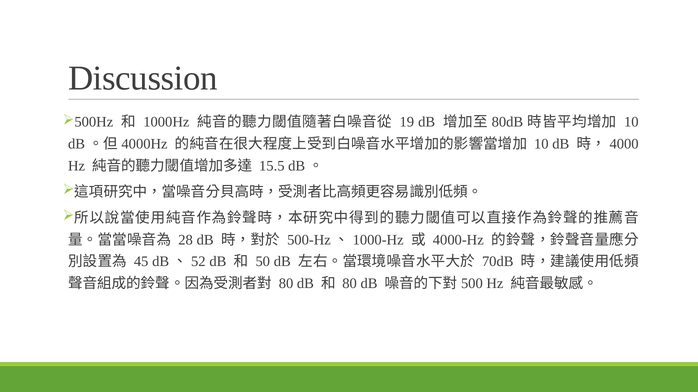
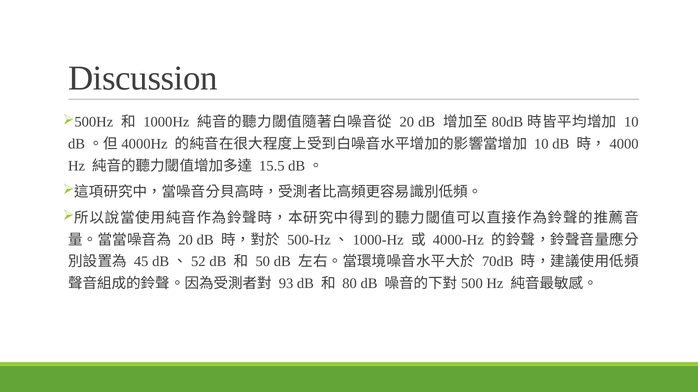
19: 19 -> 20 (407, 122)
28: 28 -> 20 (186, 240)
80: 80 -> 93 (286, 284)
